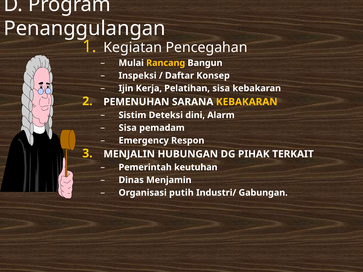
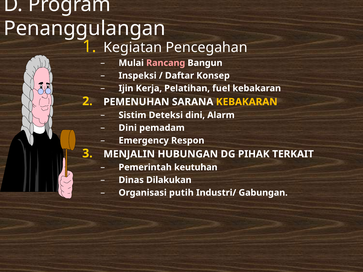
Rancang colour: yellow -> pink (166, 63)
Pelatihan sisa: sisa -> fuel (221, 88)
Sisa: Sisa -> Dini (128, 128)
Menjamin: Menjamin -> Dilakukan (169, 180)
